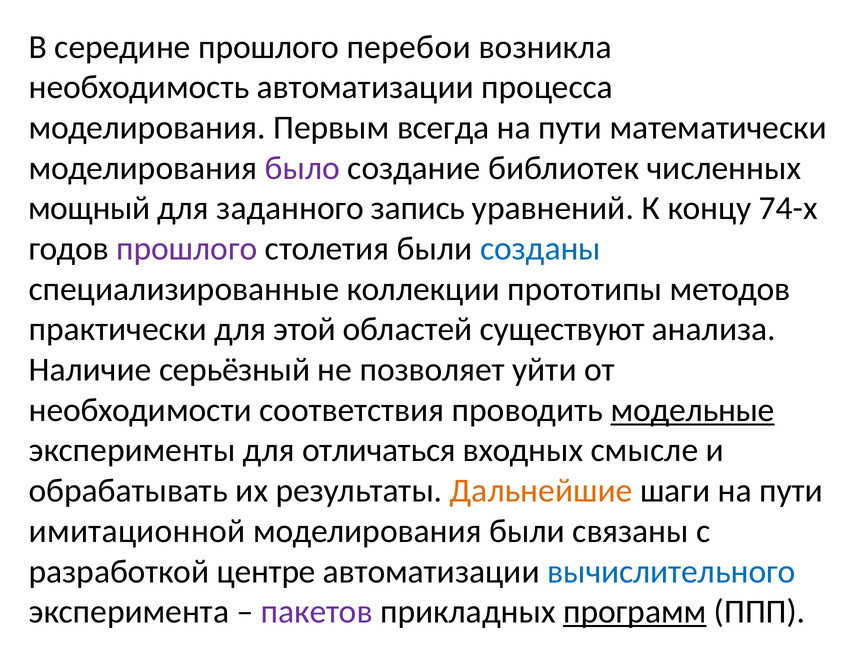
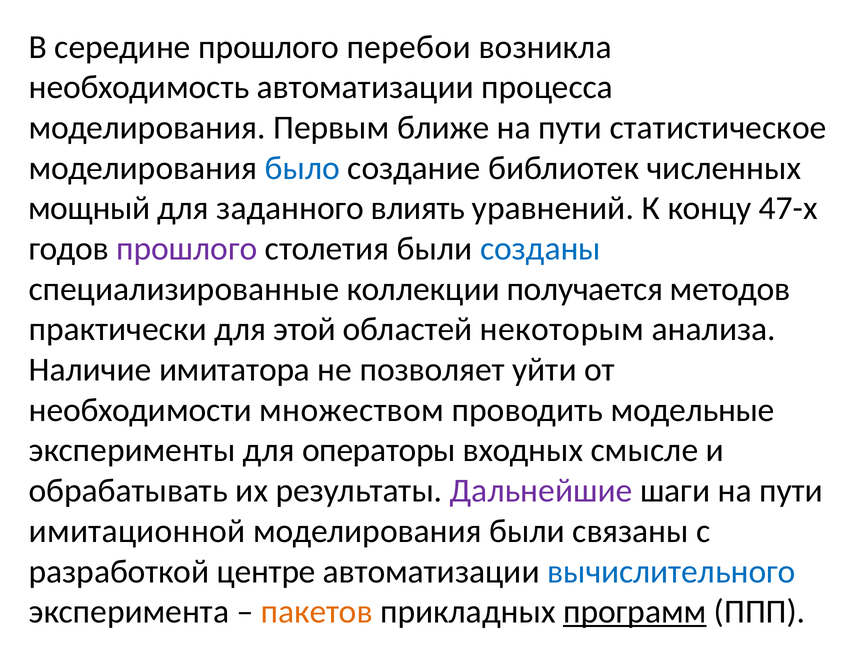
всегда: всегда -> ближе (443, 128)
математически: математически -> статистическое (718, 128)
было colour: purple -> blue (302, 168)
запись: запись -> влиять (418, 208)
74-х: 74-х -> 47-х (788, 208)
прототипы: прототипы -> получается (585, 289)
существуют: существуют -> некоторым (562, 329)
серьёзный: серьёзный -> имитатора (235, 370)
соответствия: соответствия -> множеством (352, 410)
модельные underline: present -> none (693, 410)
отличаться: отличаться -> операторы (379, 450)
Дальнейшие colour: orange -> purple (541, 491)
пакетов colour: purple -> orange (317, 612)
